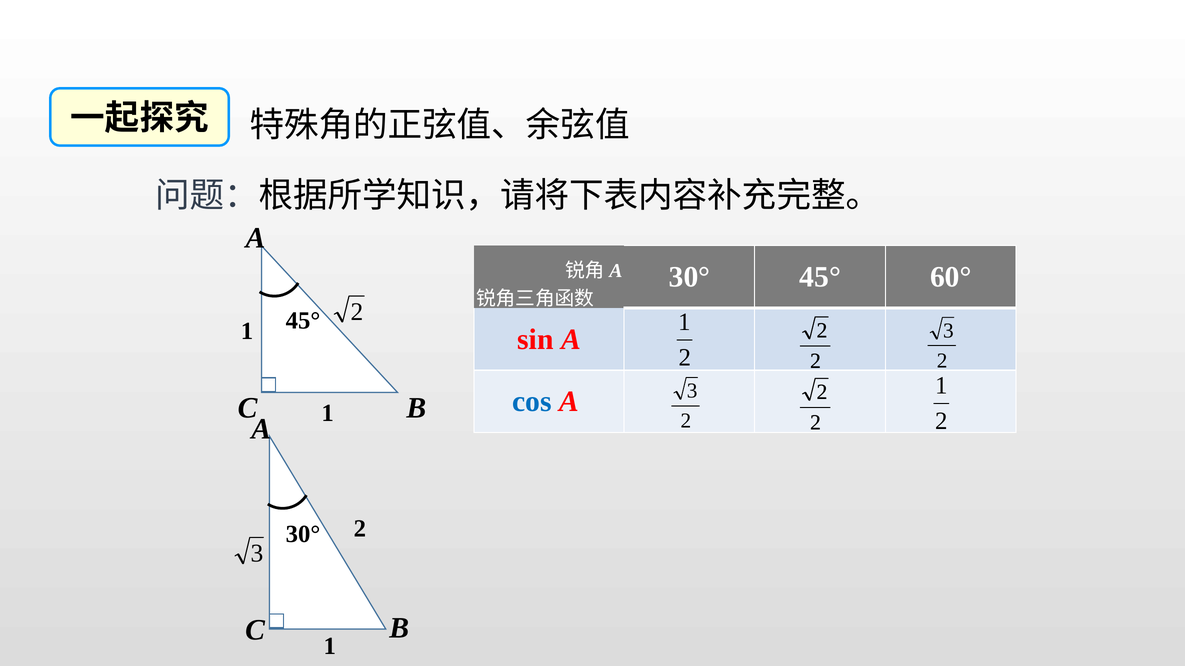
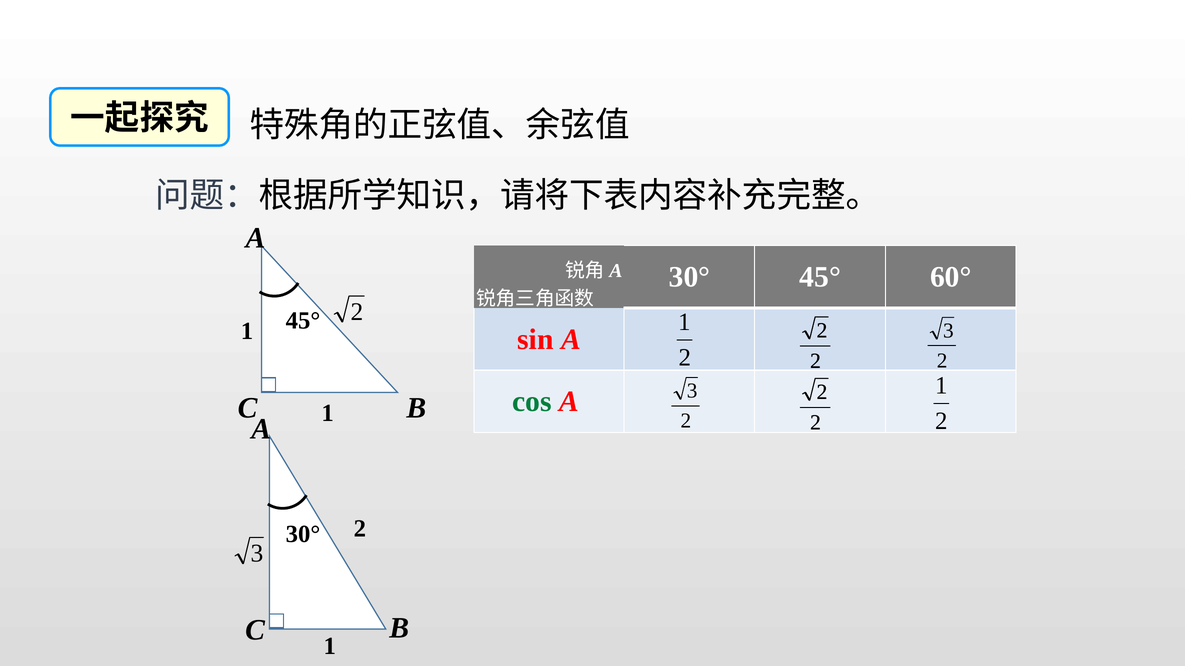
cos colour: blue -> green (532, 402)
